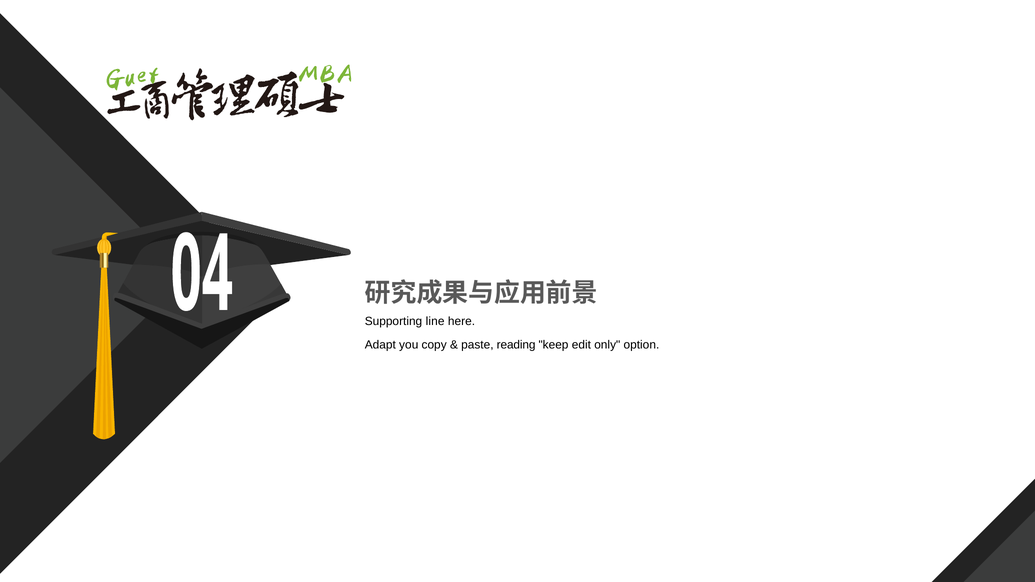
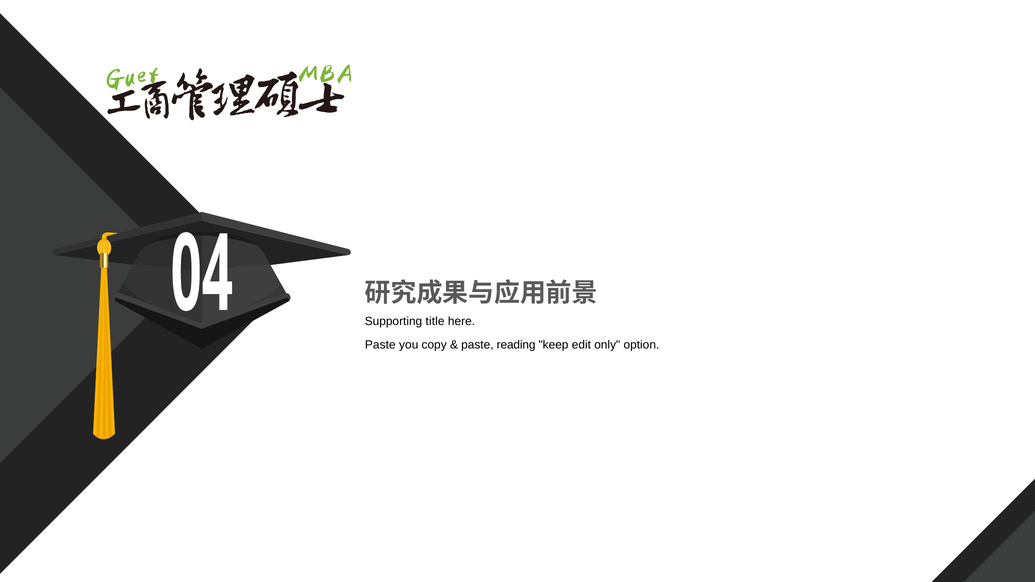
line: line -> title (435, 321)
Adapt: Adapt -> Paste (380, 345)
